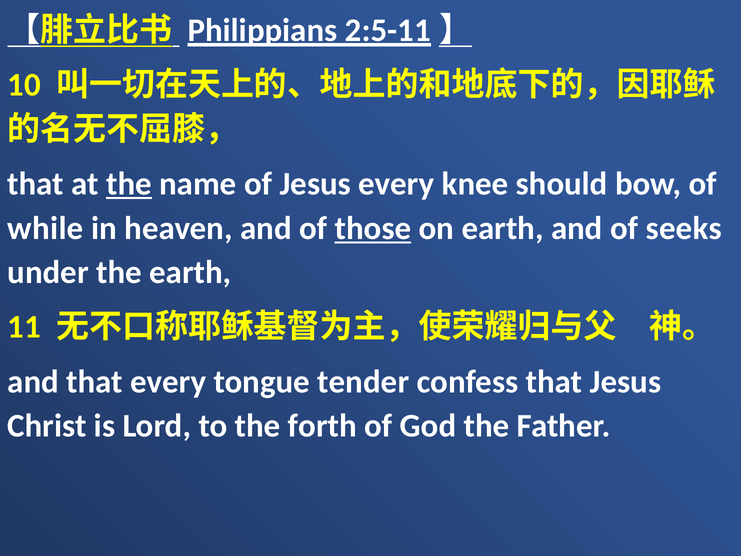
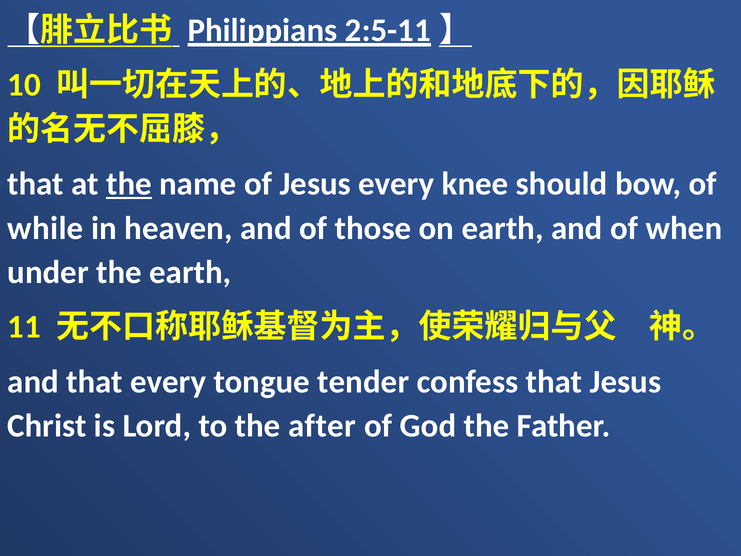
those underline: present -> none (373, 228)
seeks: seeks -> when (684, 228)
forth: forth -> after (322, 426)
